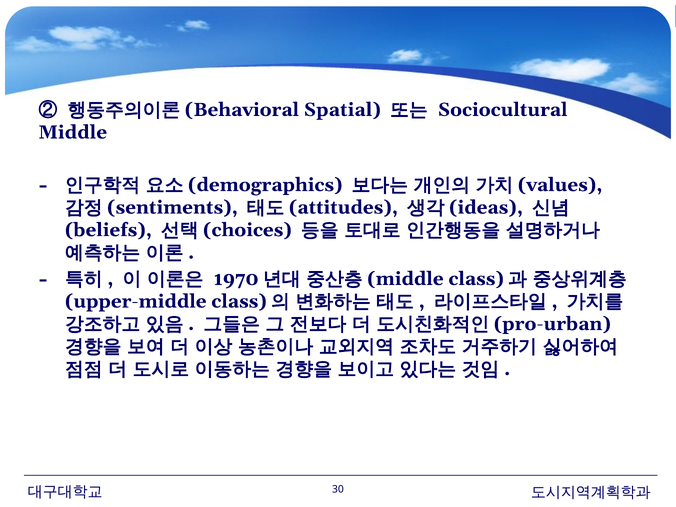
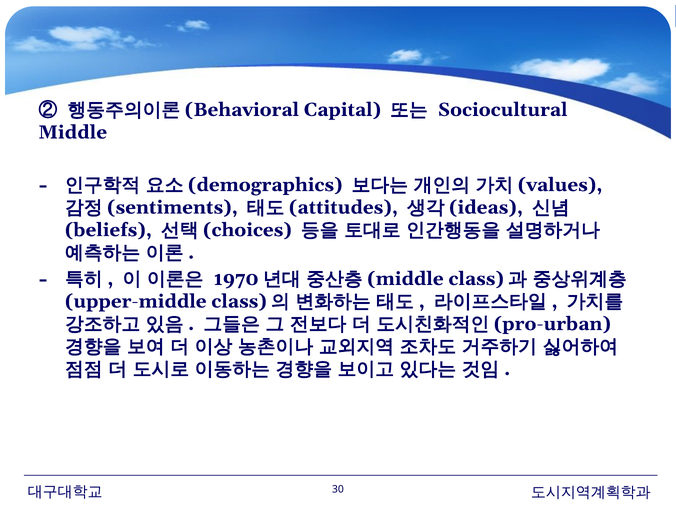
Spatial: Spatial -> Capital (342, 110)
